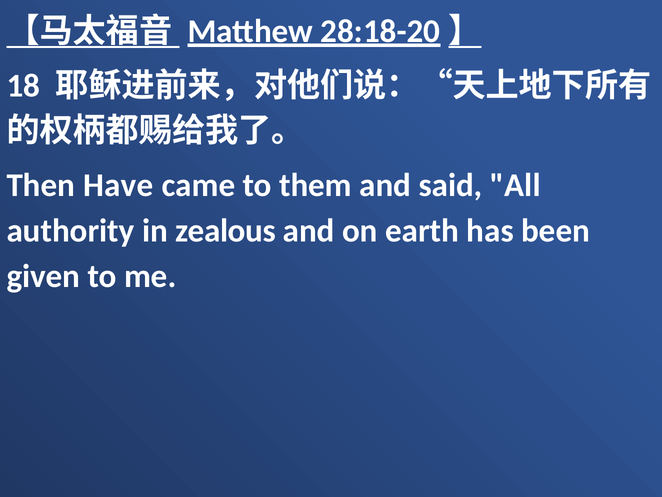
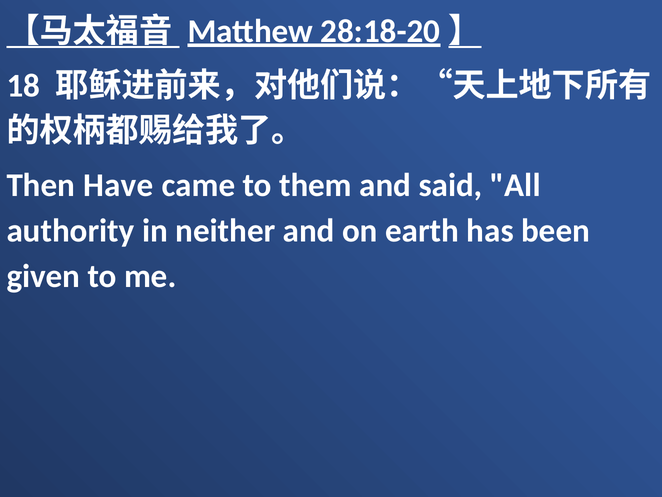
zealous: zealous -> neither (225, 231)
